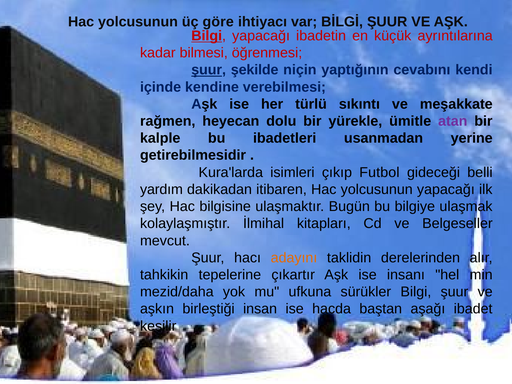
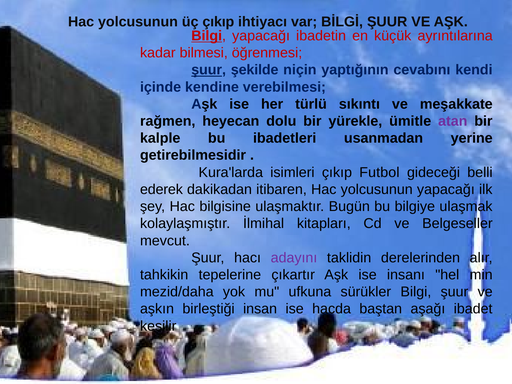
üç göre: göre -> çıkıp (218, 22)
yardım: yardım -> ederek (161, 189)
adayını colour: orange -> purple (294, 258)
